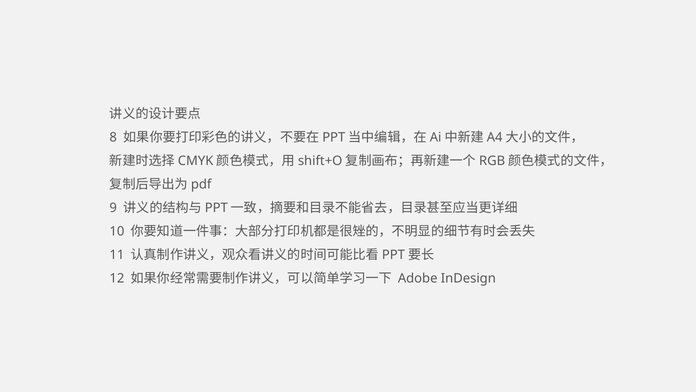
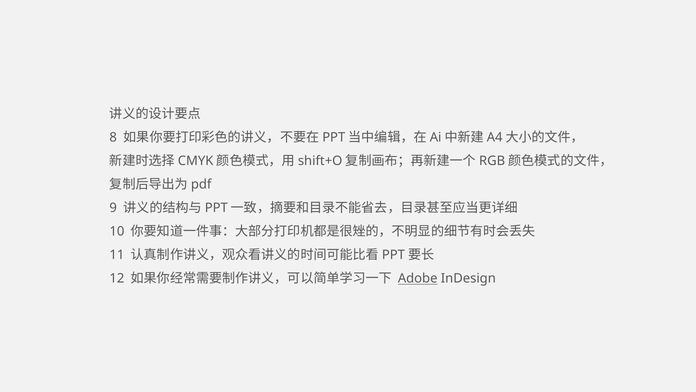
Adobe underline: none -> present (418, 278)
